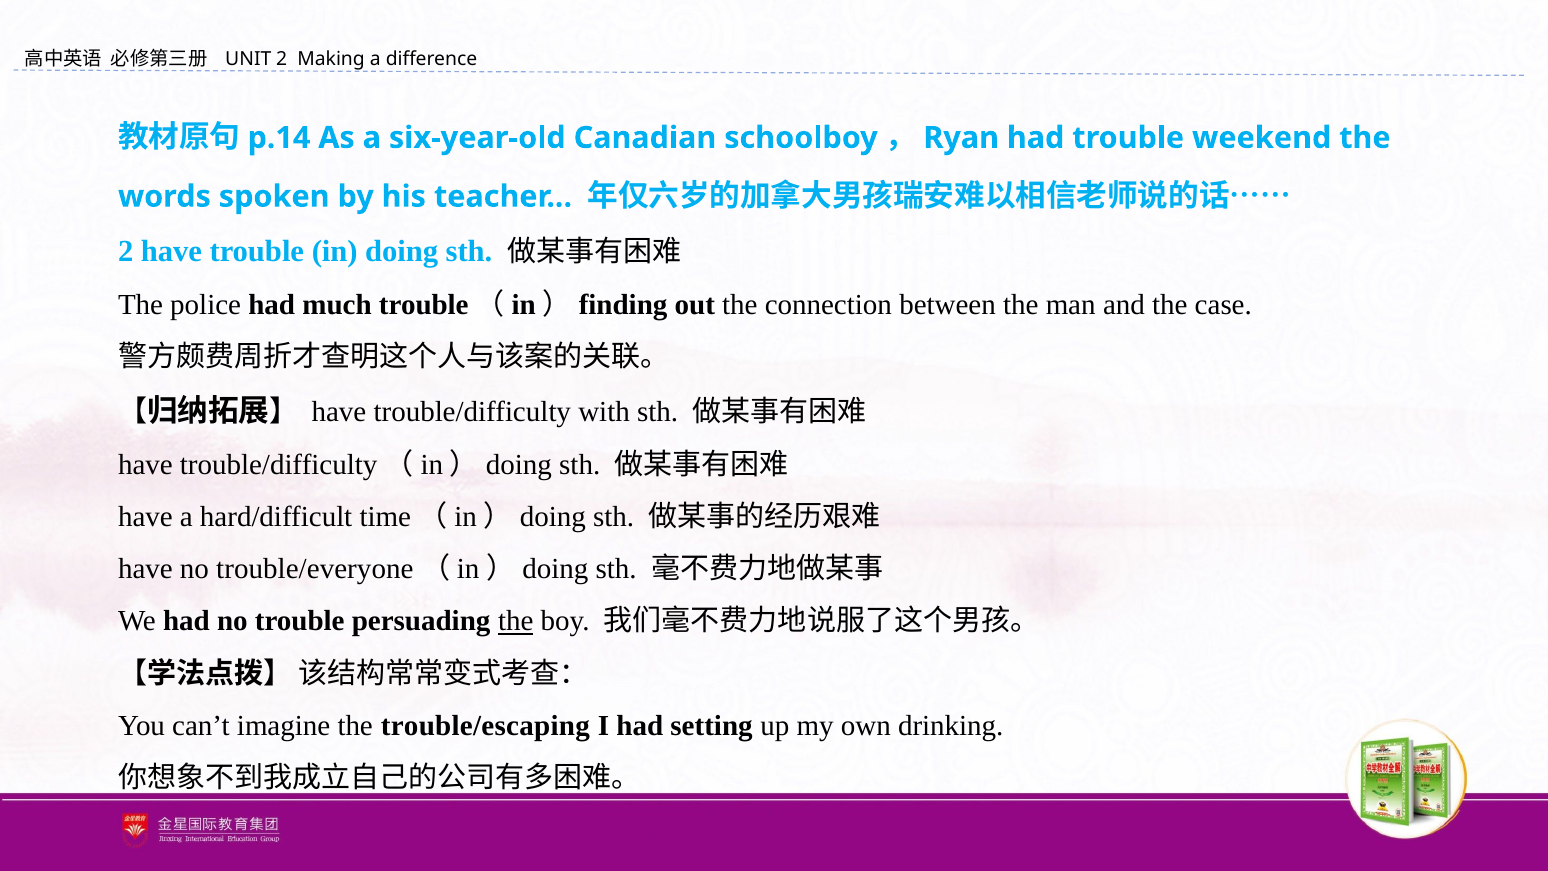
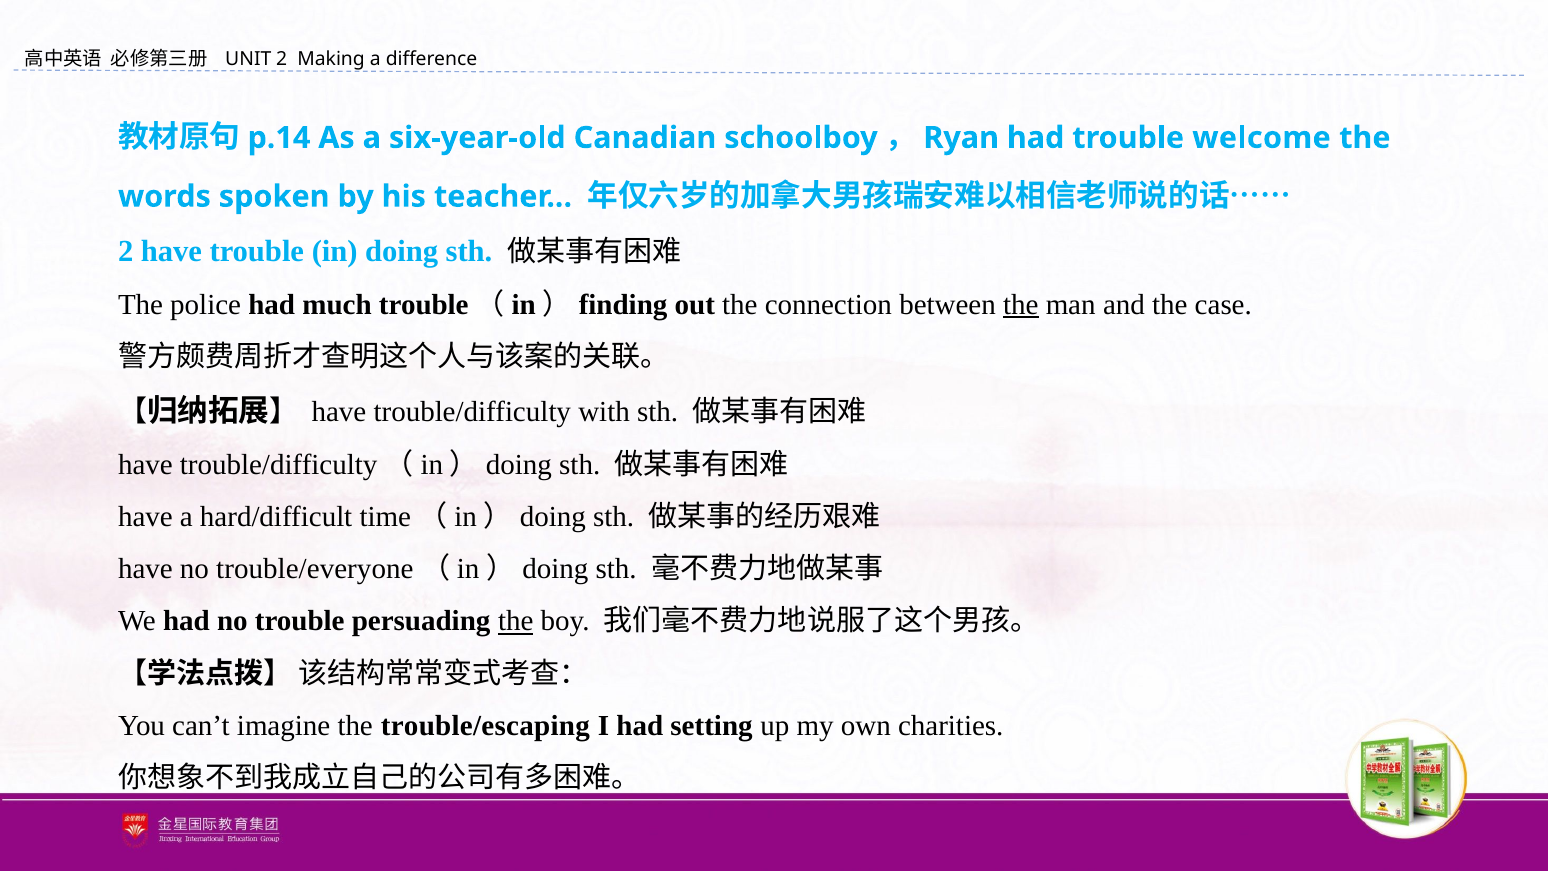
weekend: weekend -> welcome (1262, 138)
the underline: none -> present (1021, 305)
drinking: drinking -> charities (951, 726)
